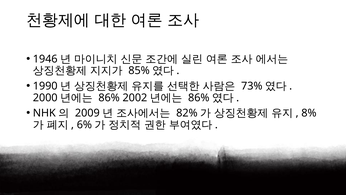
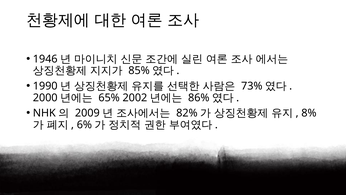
86%: 86% -> 65% (109, 97)
